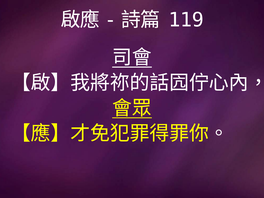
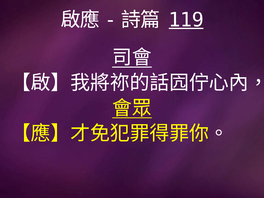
119 underline: none -> present (186, 20)
